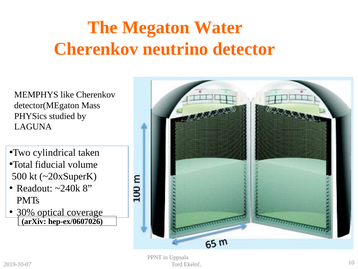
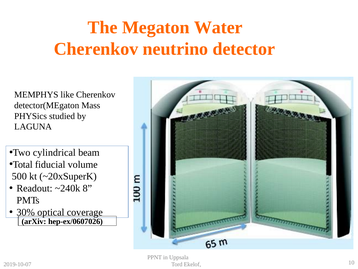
taken: taken -> beam (89, 152)
